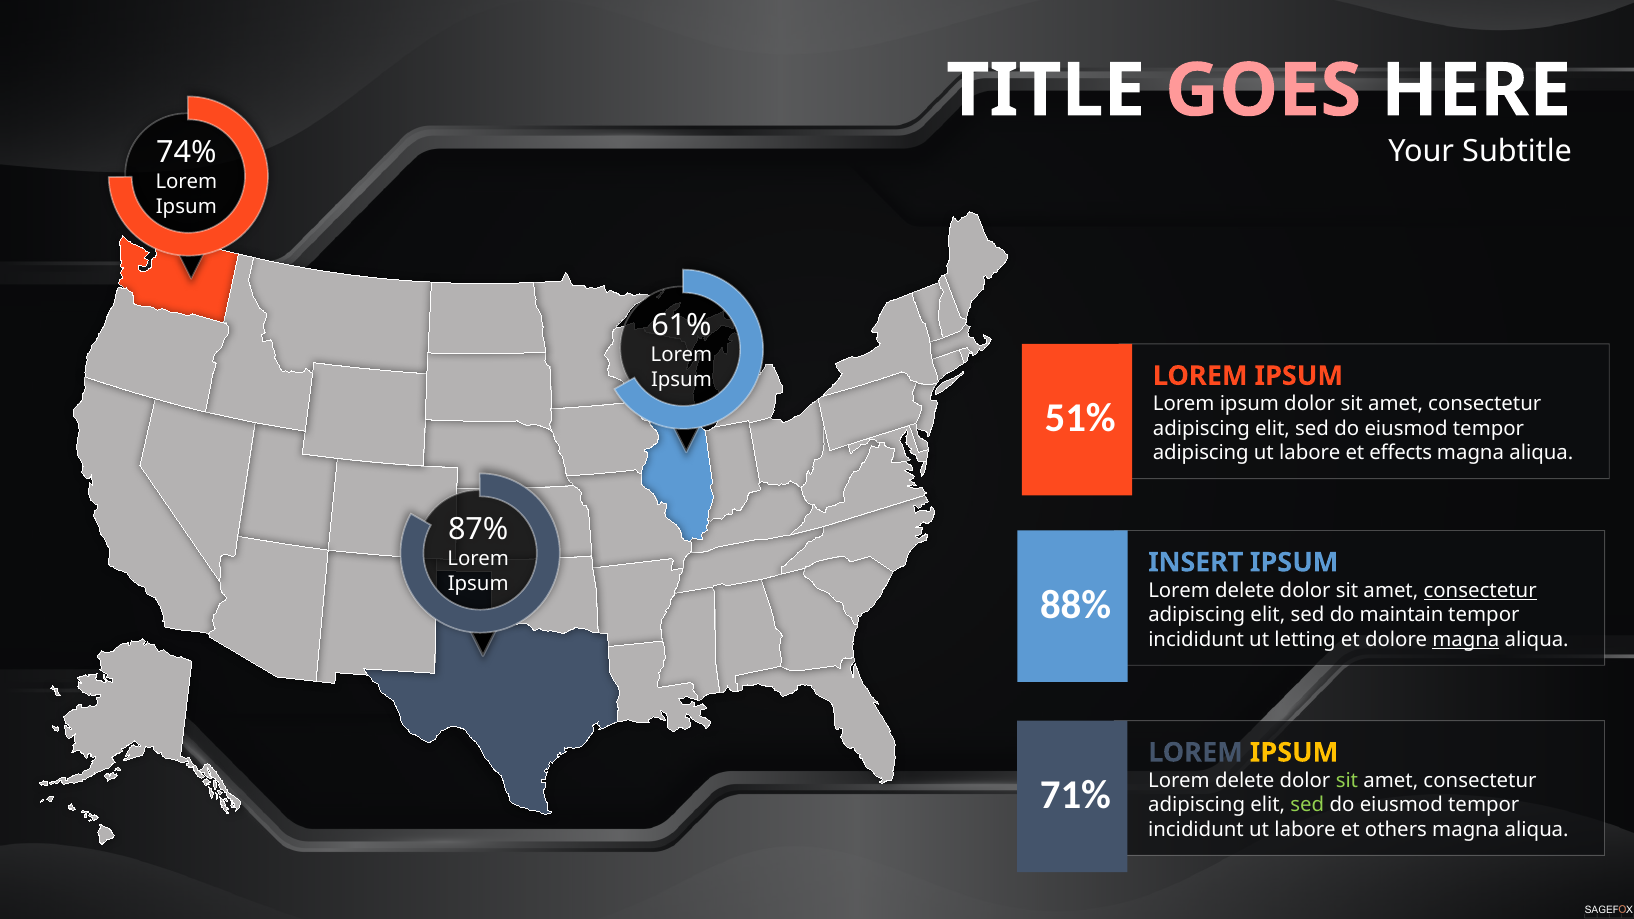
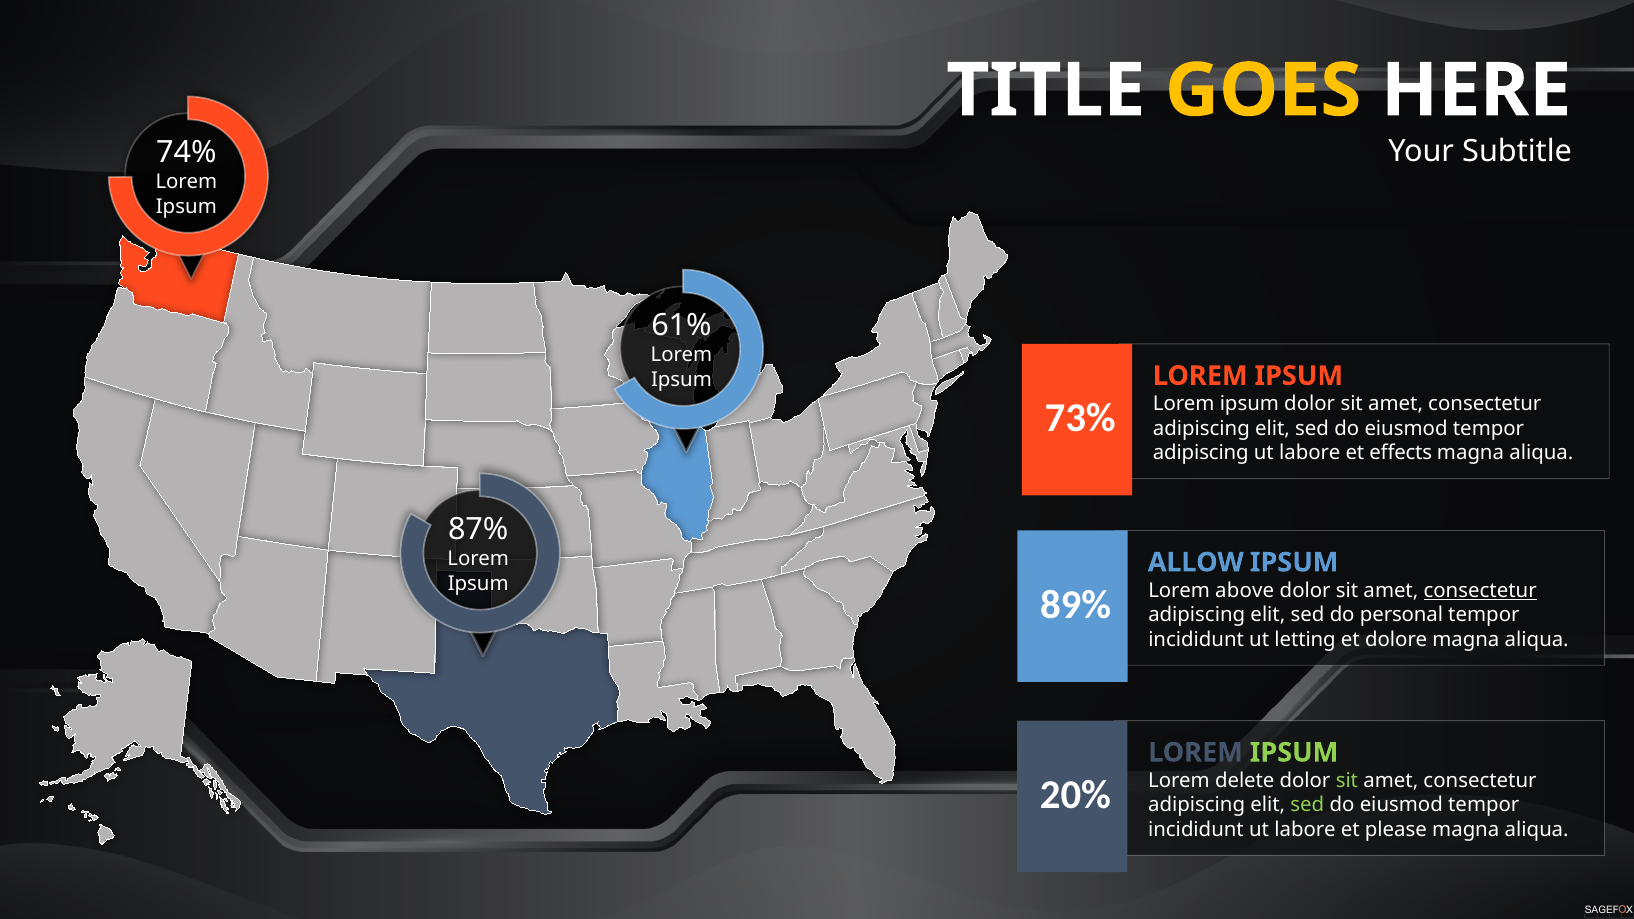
GOES colour: pink -> yellow (1263, 91)
51%: 51% -> 73% (1080, 418)
INSERT: INSERT -> ALLOW (1196, 563)
delete: delete -> above (1245, 591)
88%: 88% -> 89% (1076, 605)
maintain: maintain -> personal (1402, 615)
magna underline: present -> none (1466, 640)
IPSUM colour: yellow -> light green (1294, 753)
71%: 71% -> 20% (1075, 795)
others: others -> please (1396, 830)
